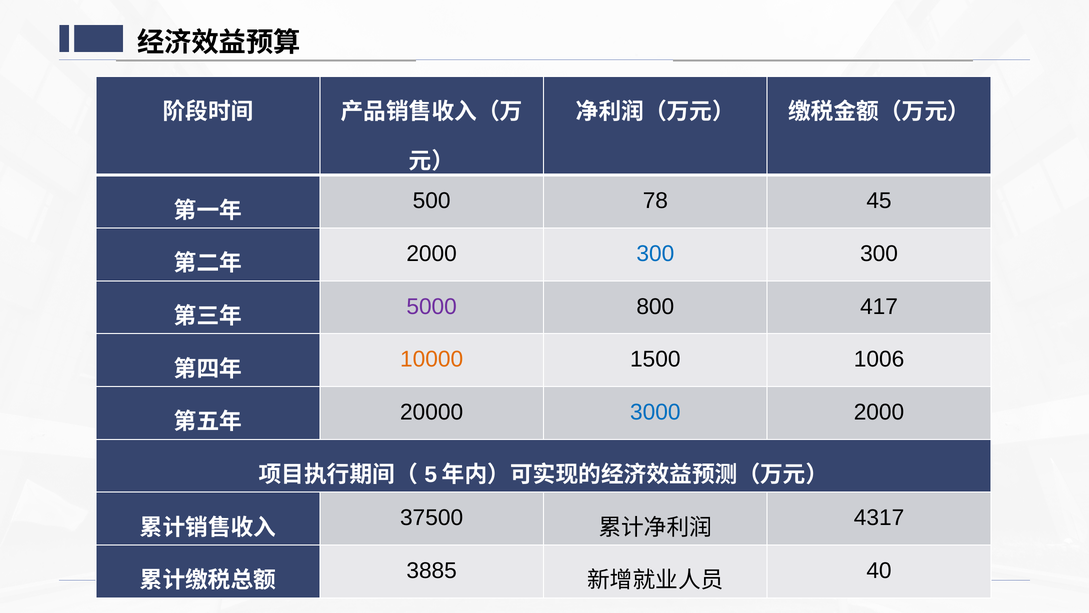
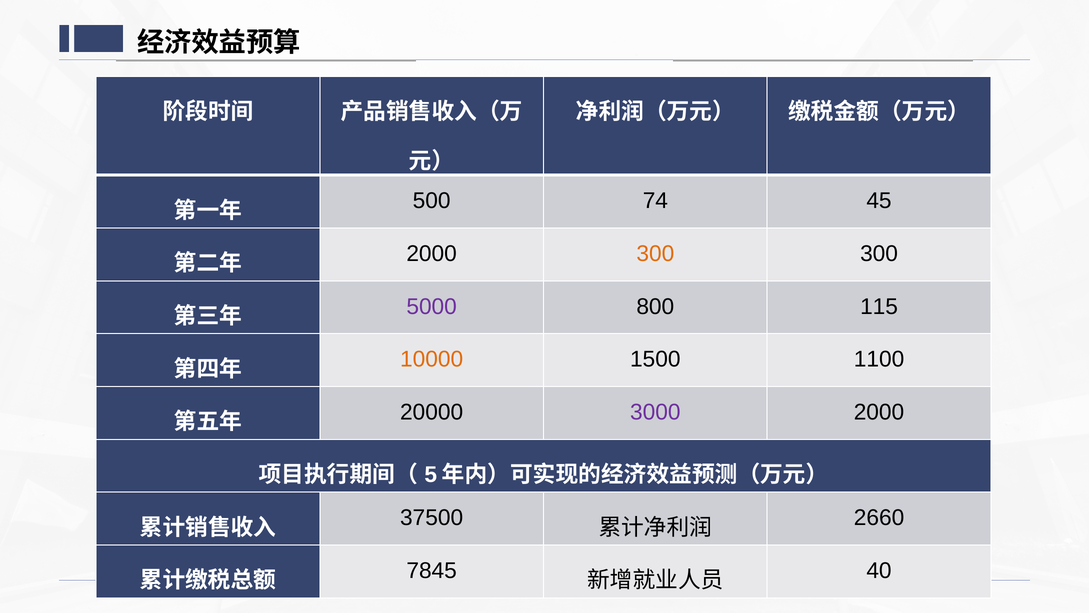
78: 78 -> 74 (655, 201)
300 colour: blue -> orange (655, 254)
417: 417 -> 115 (879, 306)
1006: 1006 -> 1100 (879, 359)
3000 colour: blue -> purple (655, 412)
4317: 4317 -> 2660 (879, 518)
3885: 3885 -> 7845 (432, 570)
